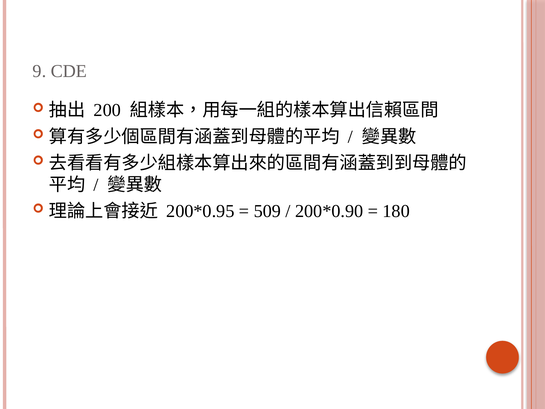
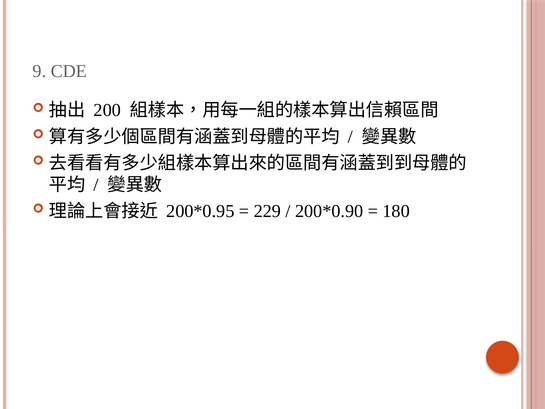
509: 509 -> 229 (267, 211)
